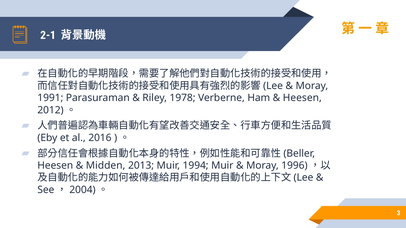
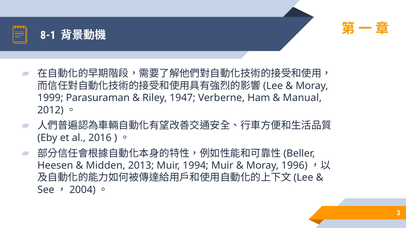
2-1: 2-1 -> 8-1 (48, 35)
1991: 1991 -> 1999 (50, 98)
1978: 1978 -> 1947 (183, 98)
Heesen: Heesen -> Manual (302, 98)
